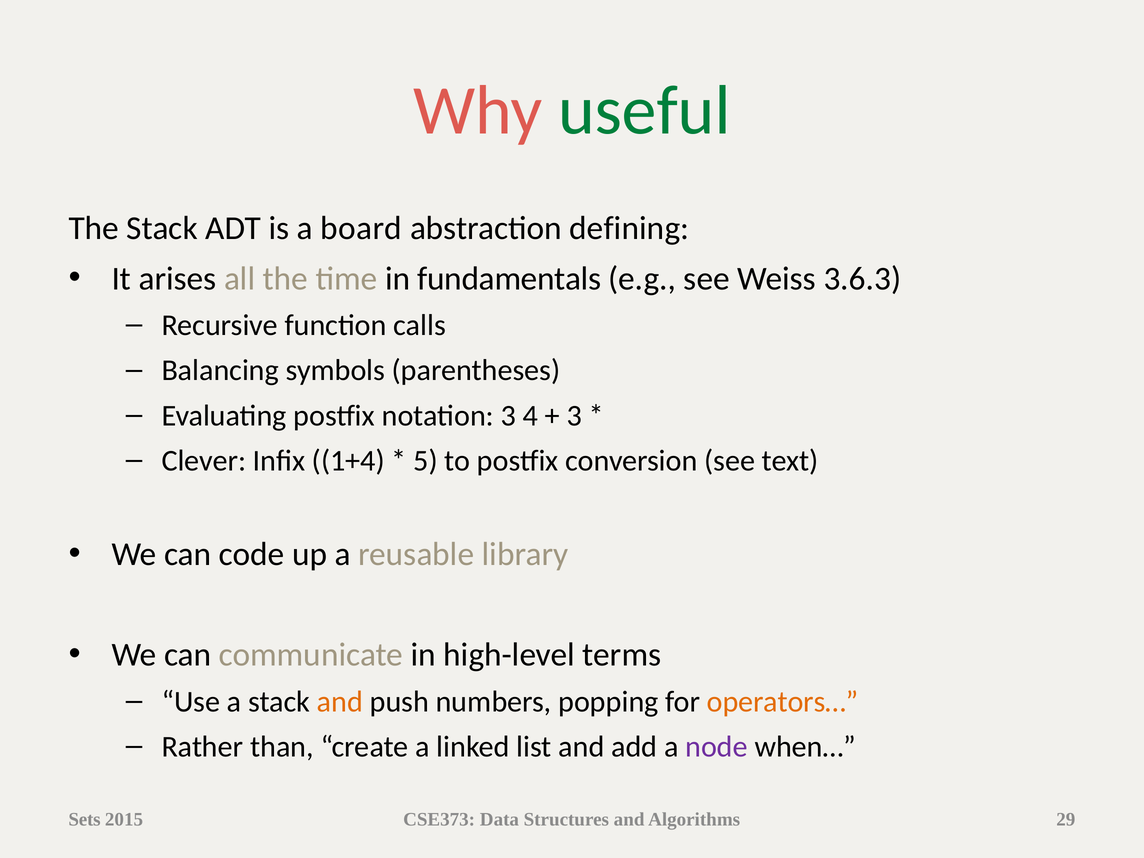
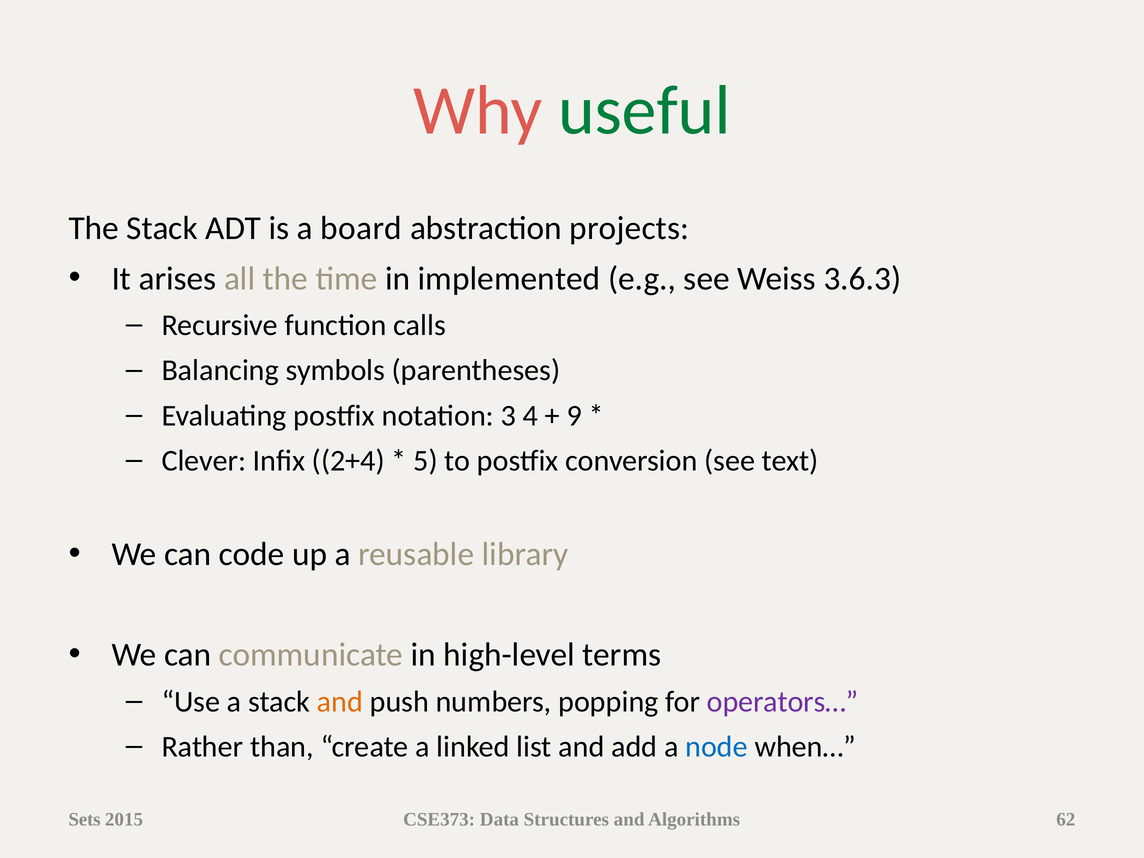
defining: defining -> projects (629, 228)
fundamentals: fundamentals -> implemented (509, 278)
3: 3 -> 9 (574, 416)
1+4: 1+4 -> 2+4 (348, 461)
operators… colour: orange -> purple (783, 702)
node colour: purple -> blue (716, 747)
29: 29 -> 62 (1066, 819)
